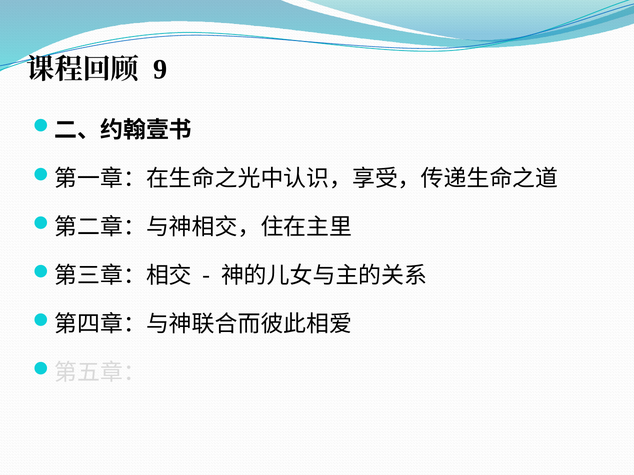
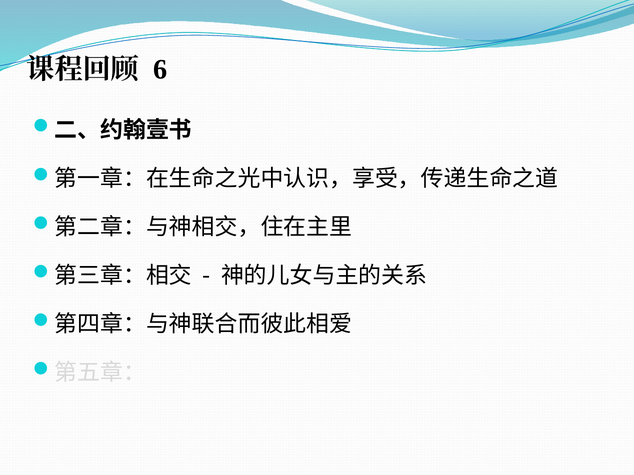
9: 9 -> 6 (160, 70)
